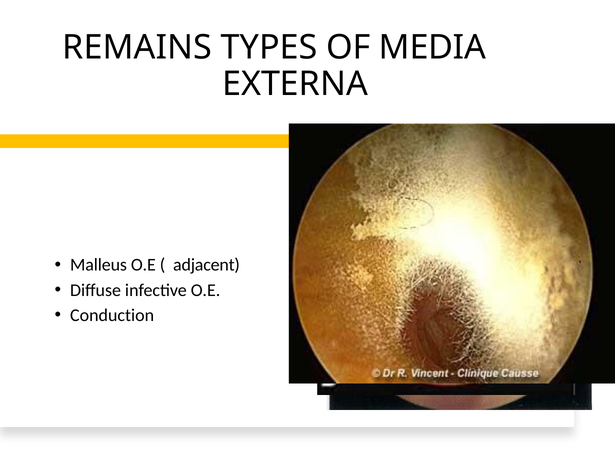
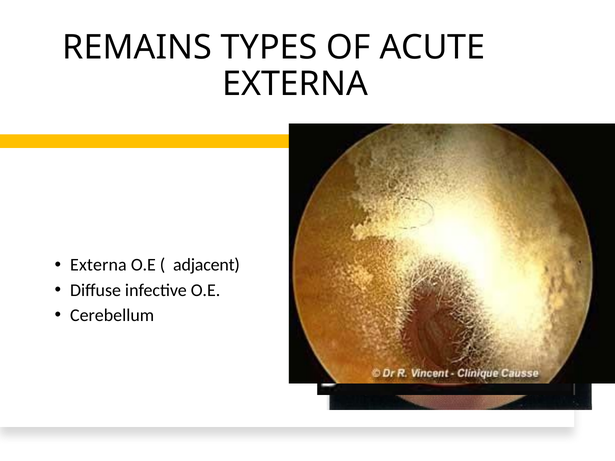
MEDIA: MEDIA -> ACUTE (432, 47)
Malleus: Malleus -> Externa (98, 265)
Conduction: Conduction -> Cerebellum (112, 315)
